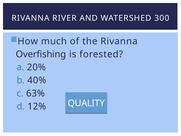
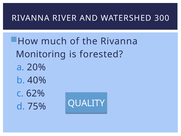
Overfishing: Overfishing -> Monitoring (41, 54)
63%: 63% -> 62% (36, 93)
12%: 12% -> 75% (37, 106)
